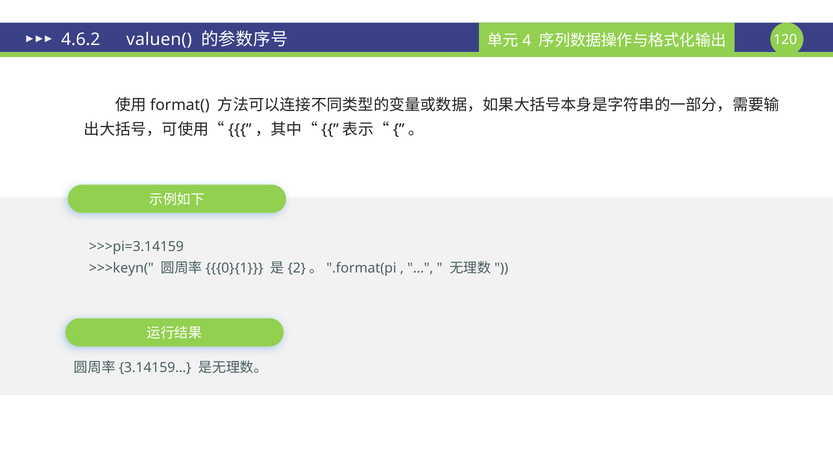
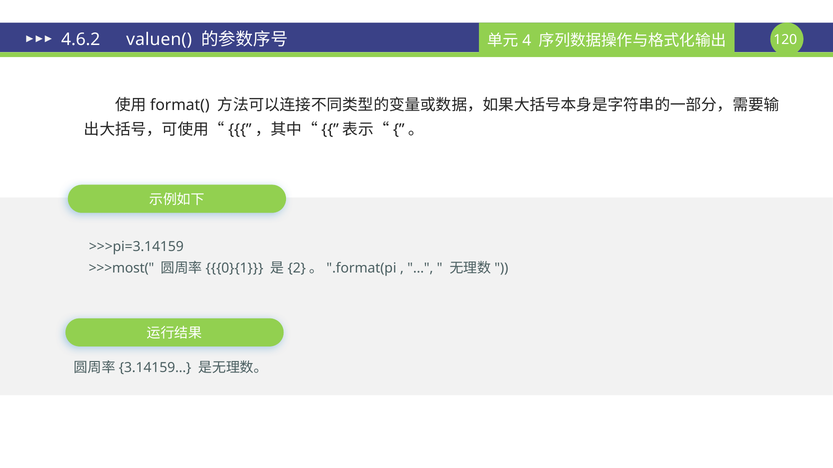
>>>keyn(: >>>keyn( -> >>>most( (121, 269)
